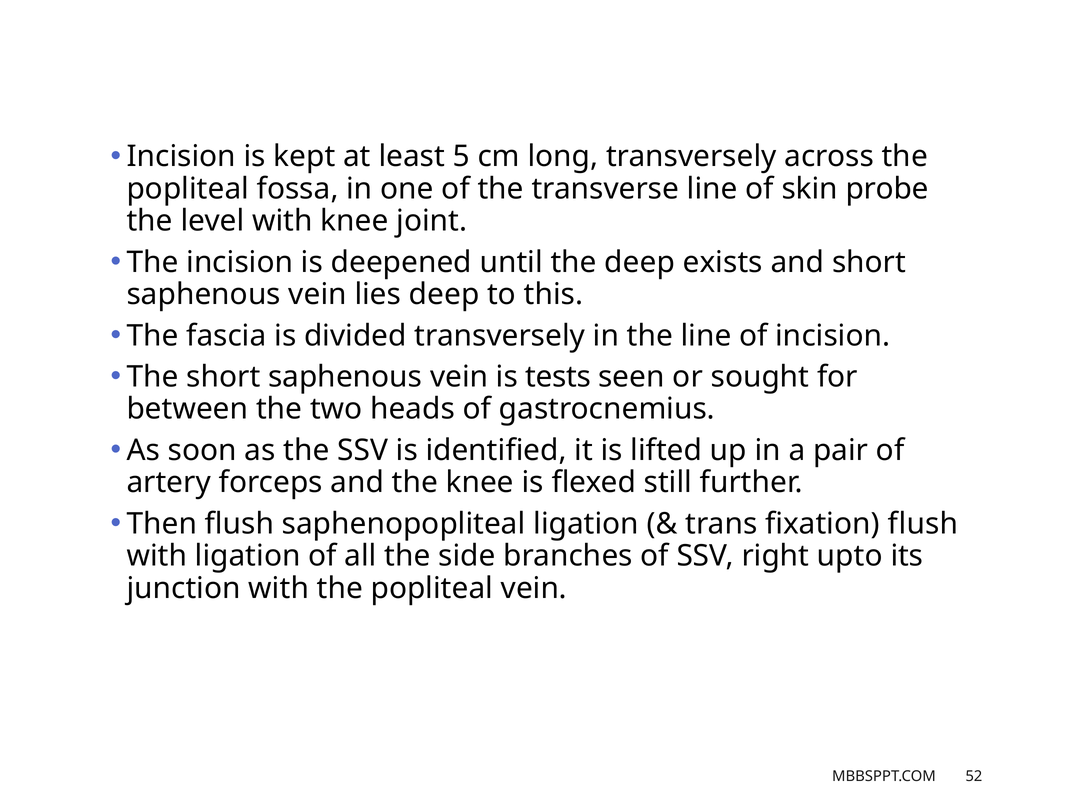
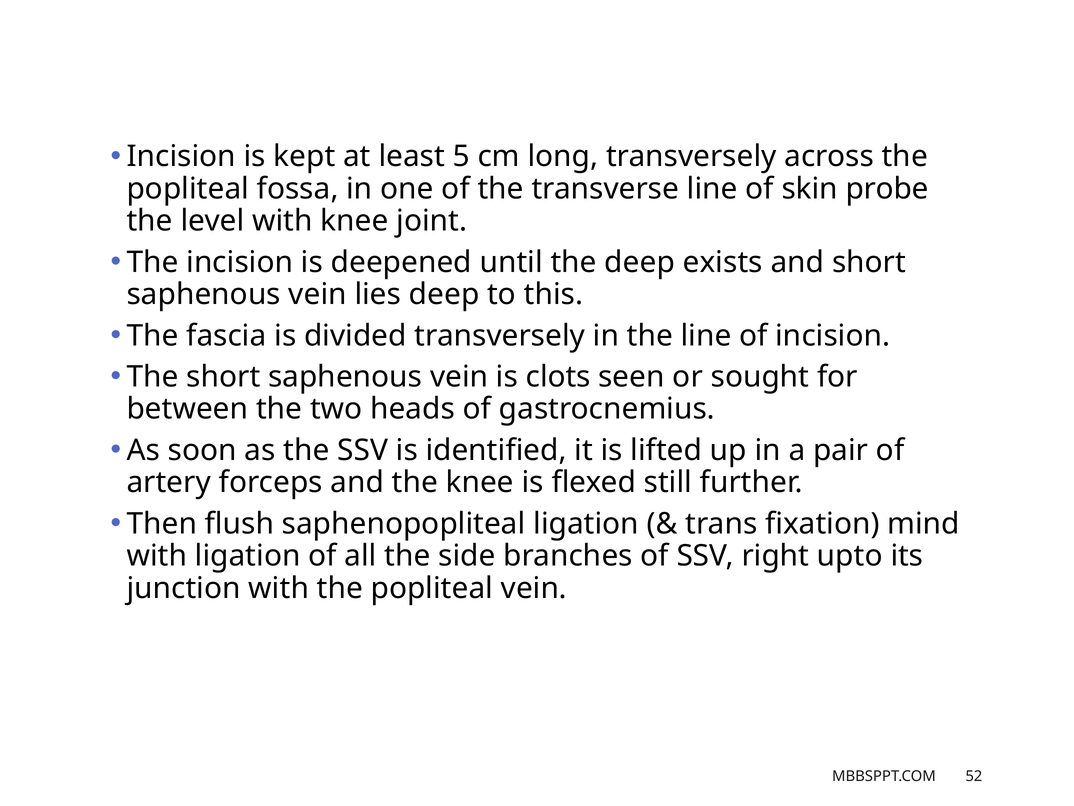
tests: tests -> clots (558, 377)
fixation flush: flush -> mind (923, 523)
